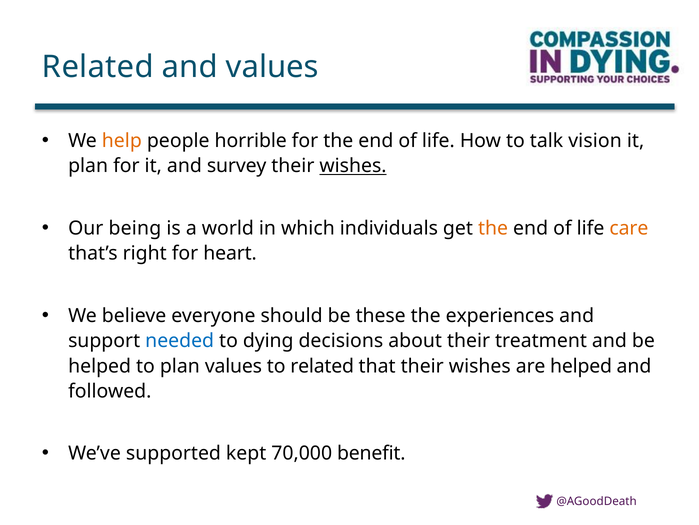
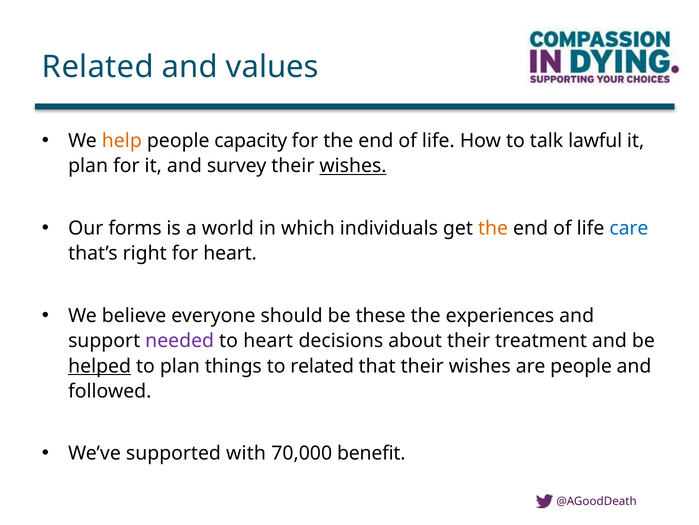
horrible: horrible -> capacity (251, 141)
vision: vision -> lawful (595, 141)
being: being -> forms (135, 228)
care colour: orange -> blue (629, 228)
needed colour: blue -> purple (180, 340)
to dying: dying -> heart (268, 340)
helped underline: none -> present (100, 366)
plan values: values -> things (233, 366)
are helped: helped -> people (581, 366)
kept: kept -> with (246, 453)
